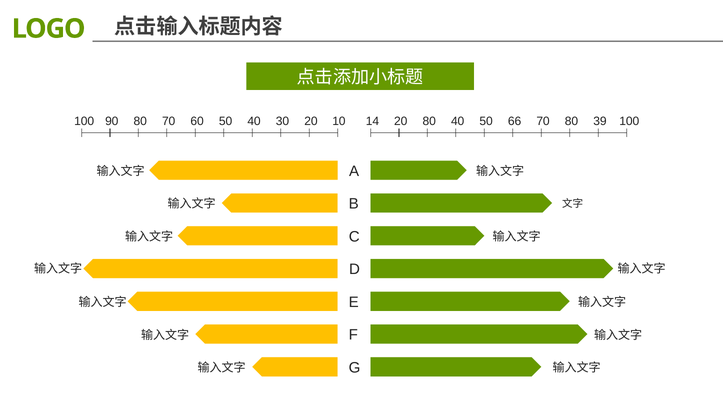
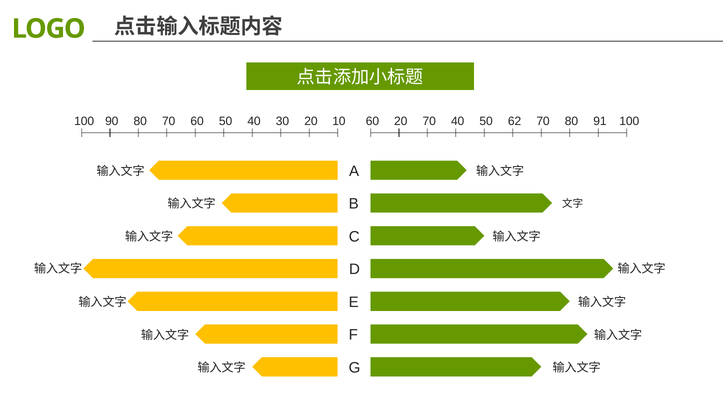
100 14: 14 -> 60 (372, 121)
20 80: 80 -> 70 (429, 121)
66: 66 -> 62 (515, 121)
39: 39 -> 91 (600, 121)
